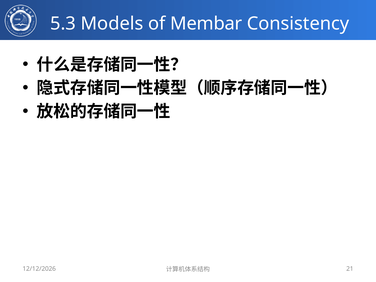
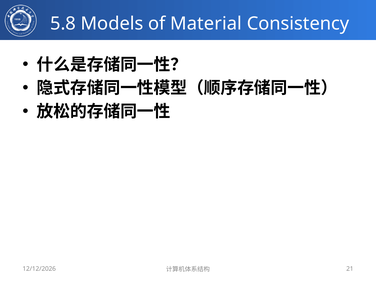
5.3: 5.3 -> 5.8 (63, 23)
Membar: Membar -> Material (206, 23)
